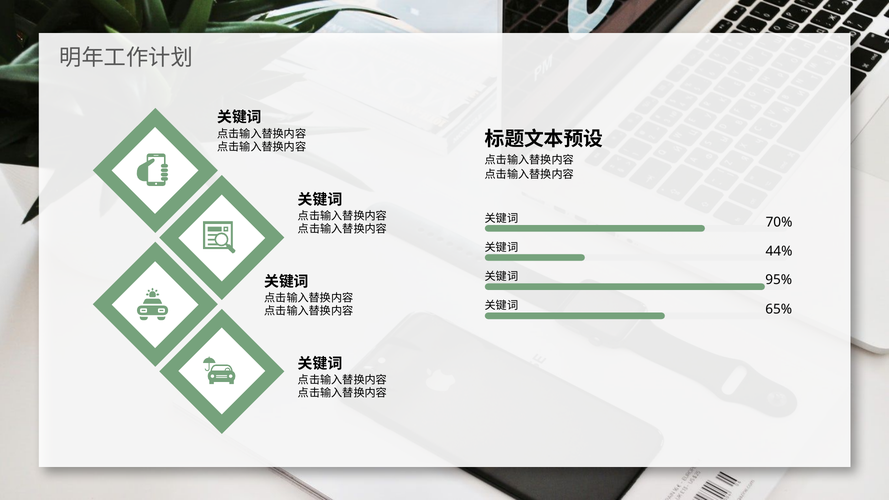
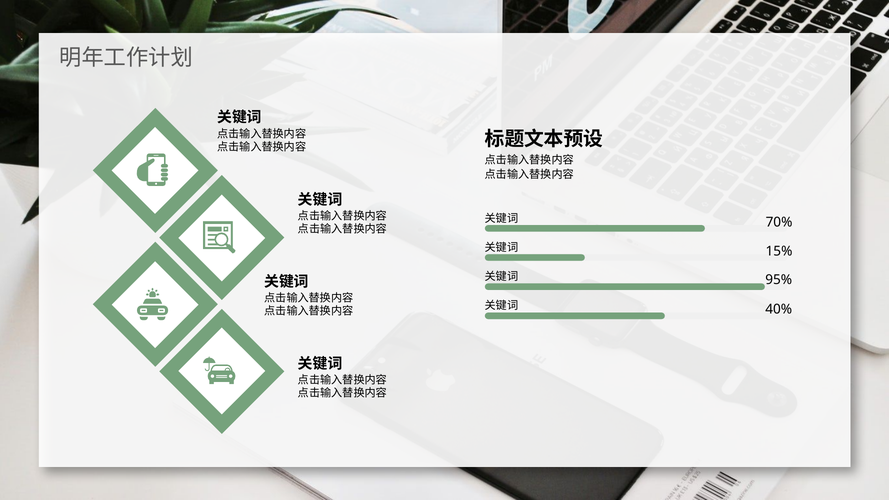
44%: 44% -> 15% (779, 251)
65%: 65% -> 40% (779, 309)
